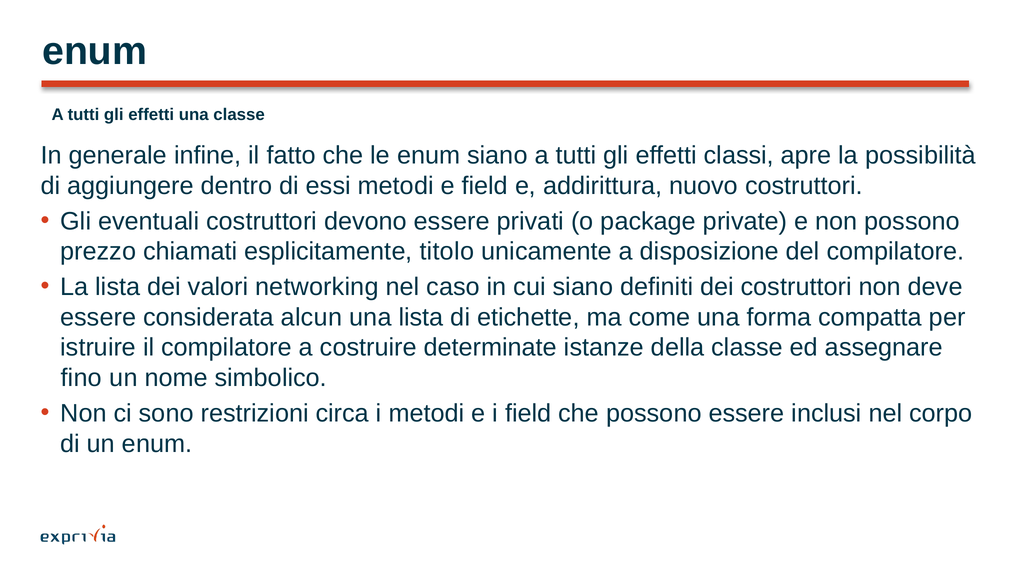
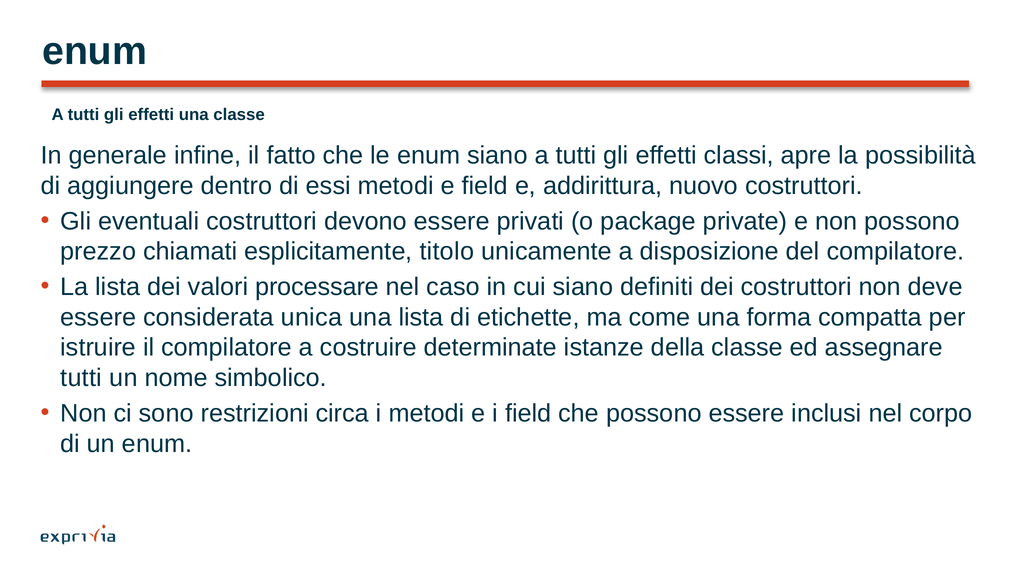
networking: networking -> processare (317, 287)
alcun: alcun -> unica (311, 317)
fino: fino -> tutti (81, 378)
